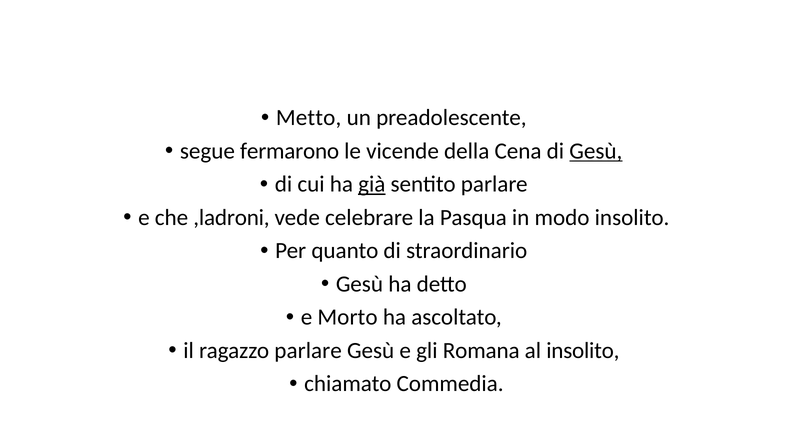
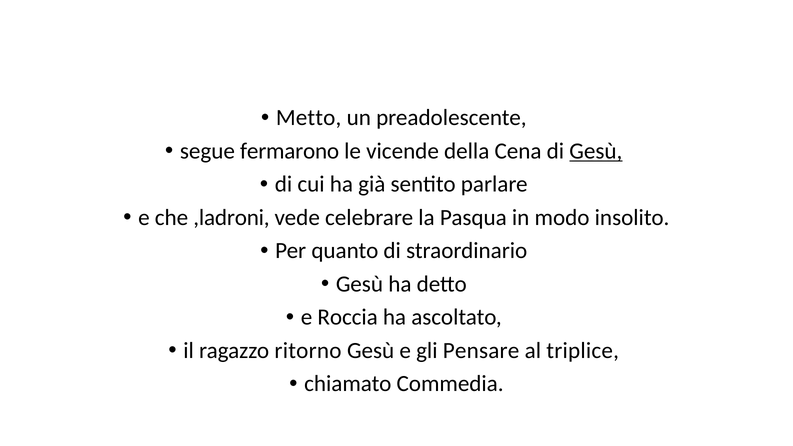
già underline: present -> none (372, 184)
Morto: Morto -> Roccia (348, 317)
ragazzo parlare: parlare -> ritorno (308, 351)
Romana: Romana -> Pensare (481, 351)
al insolito: insolito -> triplice (583, 351)
